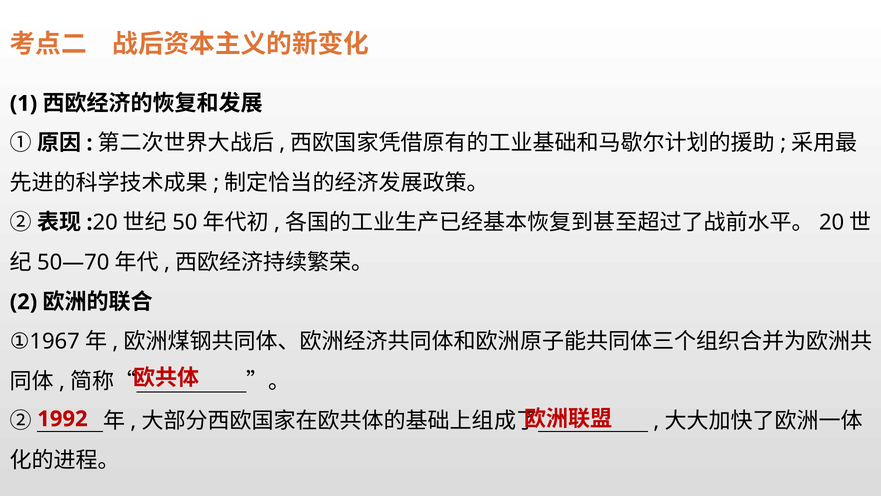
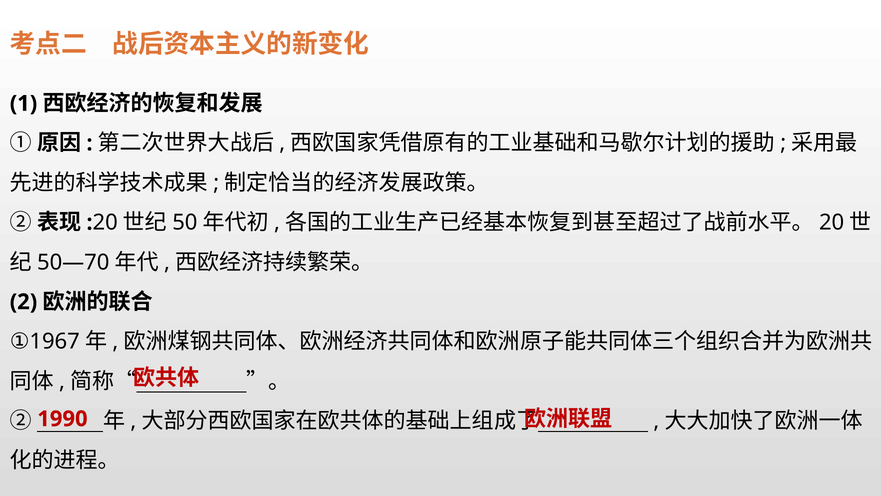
1992: 1992 -> 1990 (62, 419)
